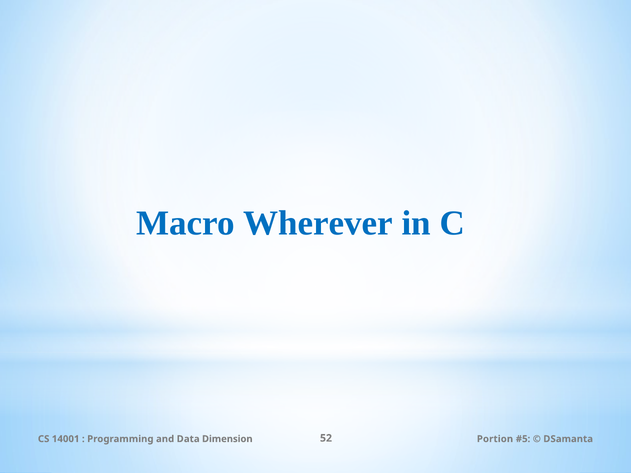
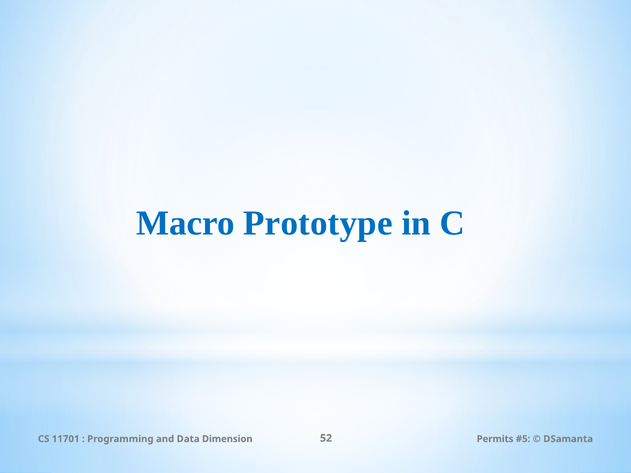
Wherever: Wherever -> Prototype (318, 223)
14001: 14001 -> 11701 (66, 439)
Portion: Portion -> Permits (495, 439)
